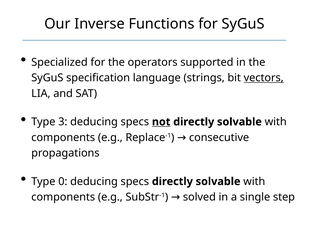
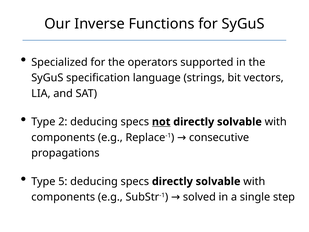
vectors underline: present -> none (264, 78)
3: 3 -> 2 (63, 122)
0: 0 -> 5 (63, 181)
